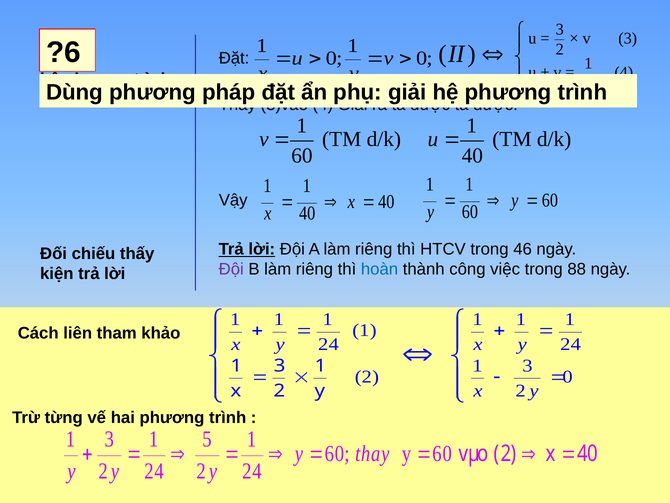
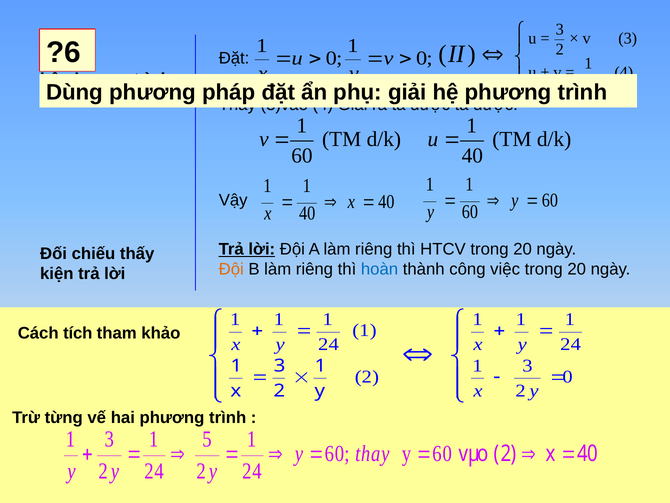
HTCV trong 46: 46 -> 20 (523, 249)
Đội colour: purple -> orange (231, 269)
việc trong 88: 88 -> 20 (577, 269)
liên: liên -> tích (78, 333)
